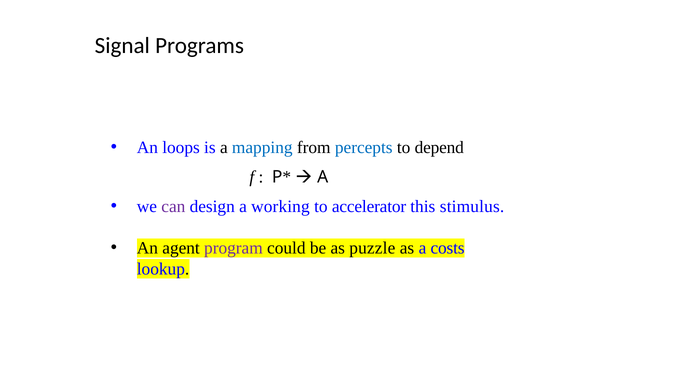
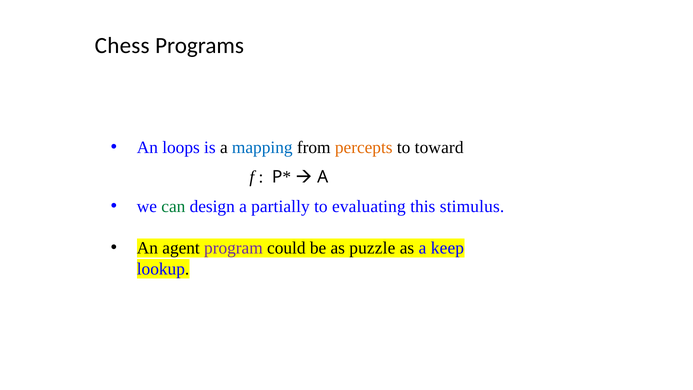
Signal: Signal -> Chess (122, 46)
percepts colour: blue -> orange (364, 148)
depend: depend -> toward (439, 148)
can colour: purple -> green (173, 206)
working: working -> partially (280, 206)
accelerator: accelerator -> evaluating (369, 206)
costs: costs -> keep (447, 248)
